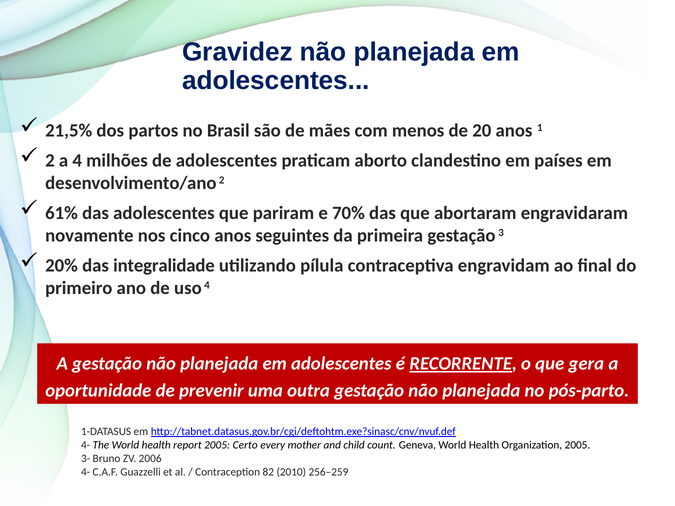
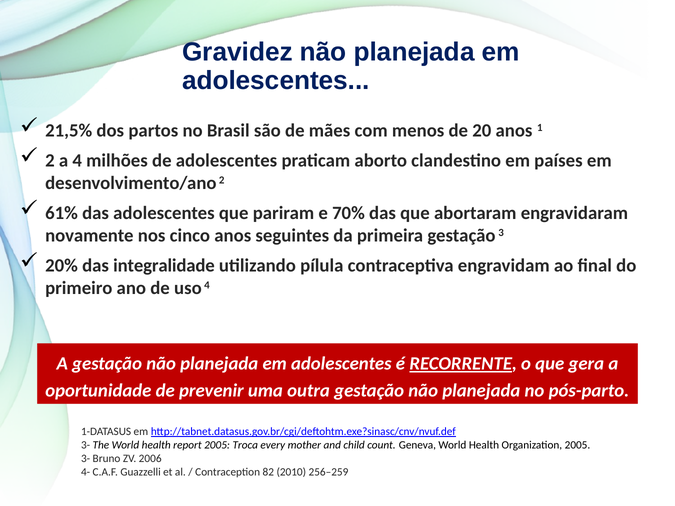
4-: 4- -> 3- (86, 445)
Certo: Certo -> Troca (245, 445)
